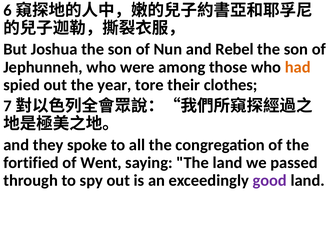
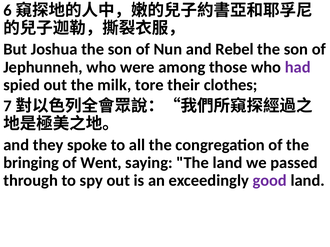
had colour: orange -> purple (298, 67)
year: year -> milk (114, 85)
fortified: fortified -> bringing (31, 163)
